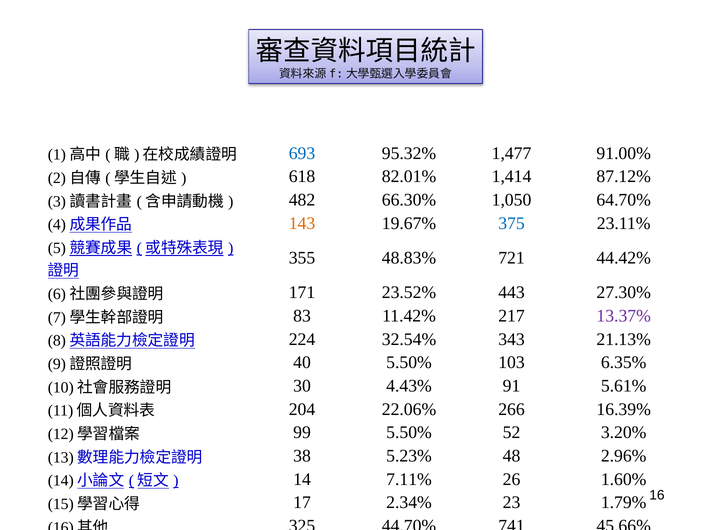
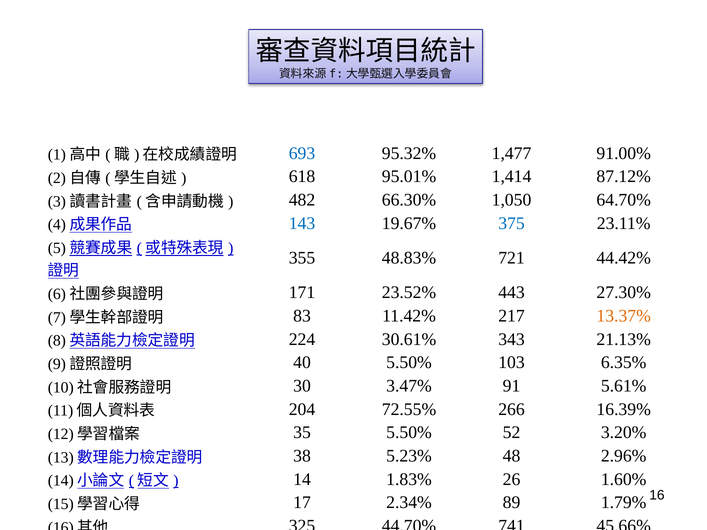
82.01%: 82.01% -> 95.01% (409, 177)
143 colour: orange -> blue (302, 223)
13.37% colour: purple -> orange (624, 316)
32.54%: 32.54% -> 30.61% (409, 339)
4.43%: 4.43% -> 3.47% (409, 386)
22.06%: 22.06% -> 72.55% (409, 409)
99: 99 -> 35 (302, 433)
7.11%: 7.11% -> 1.83% (409, 479)
23: 23 -> 89 (512, 503)
